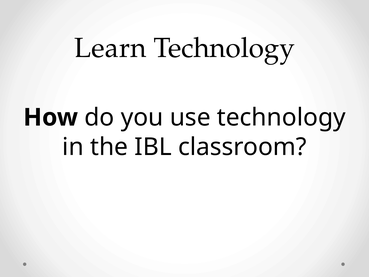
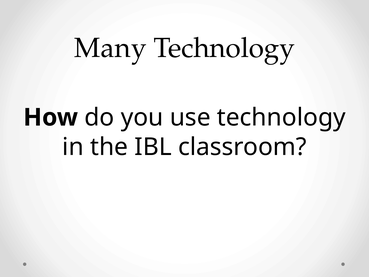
Learn: Learn -> Many (110, 48)
